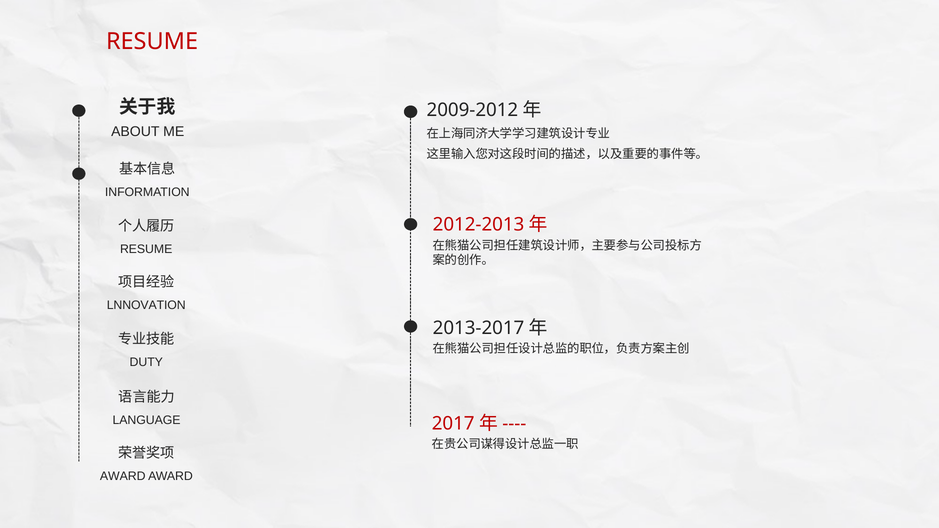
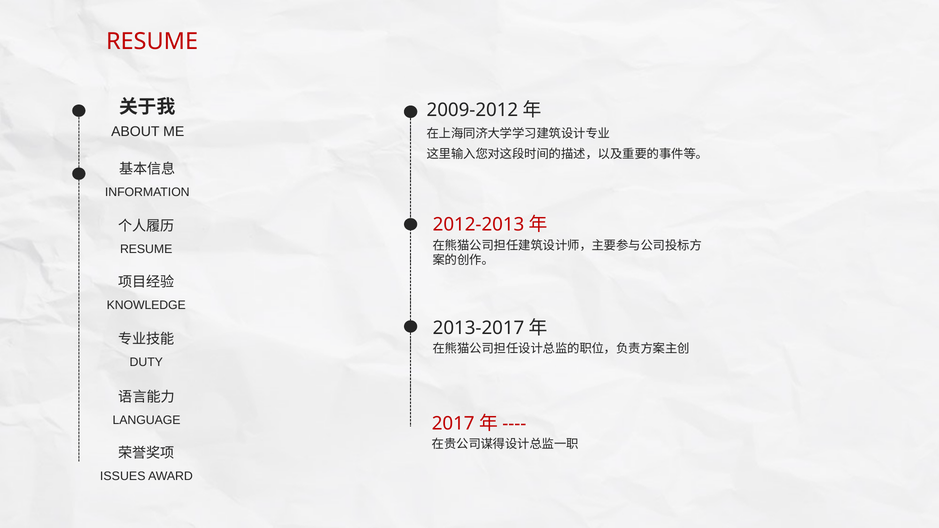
LNNOVATION: LNNOVATION -> KNOWLEDGE (146, 305)
AWARD: AWARD -> ISSUES (123, 476)
